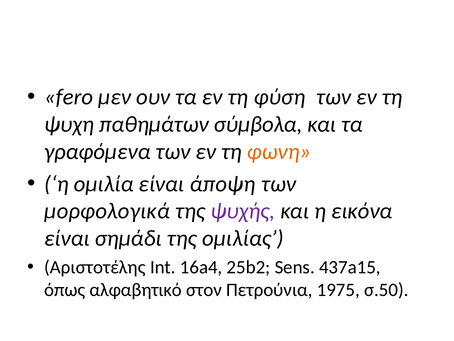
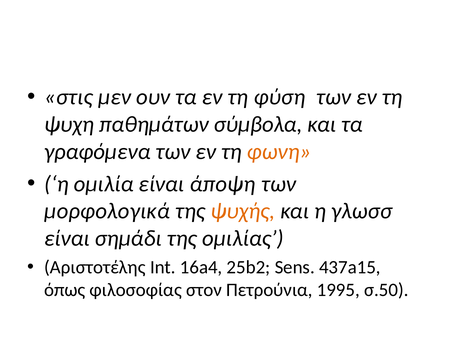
fero: fero -> στις (69, 97)
ψυχής colour: purple -> orange (243, 211)
εικόνα: εικόνα -> γλωσσ (362, 211)
αλφαβητικό: αλφαβητικό -> φιλοσοφίας (136, 289)
1975: 1975 -> 1995 (338, 289)
